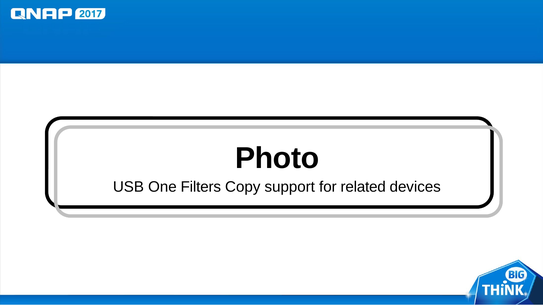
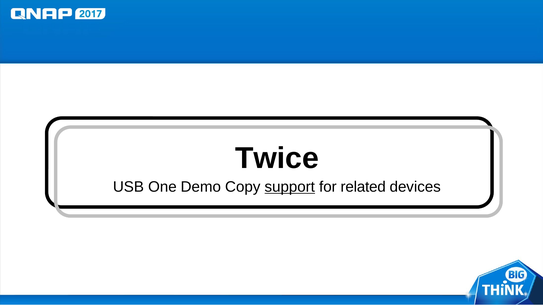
Photo: Photo -> Twice (277, 158)
Filters: Filters -> Demo (201, 187)
support underline: none -> present (290, 187)
